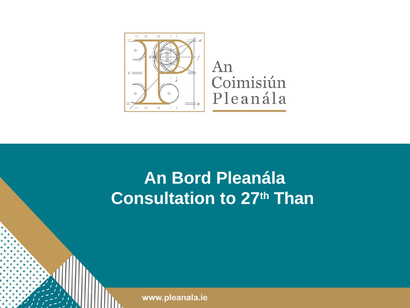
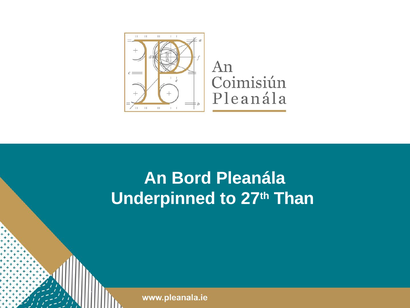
Consultation: Consultation -> Underpinned (163, 198)
